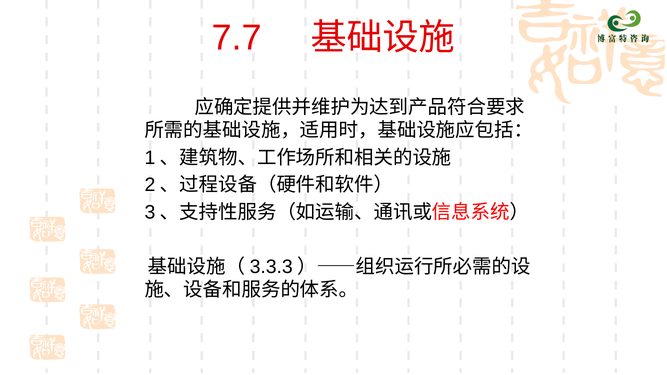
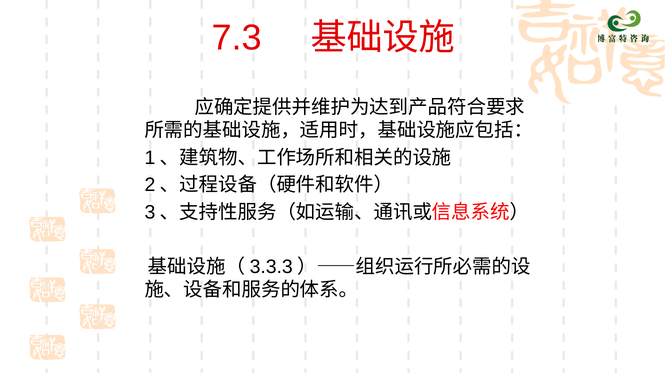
7.7: 7.7 -> 7.3 (237, 38)
